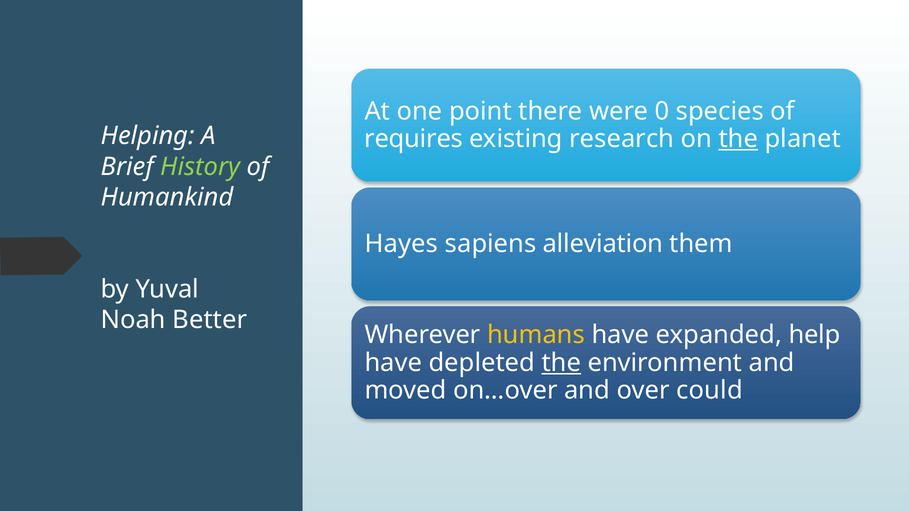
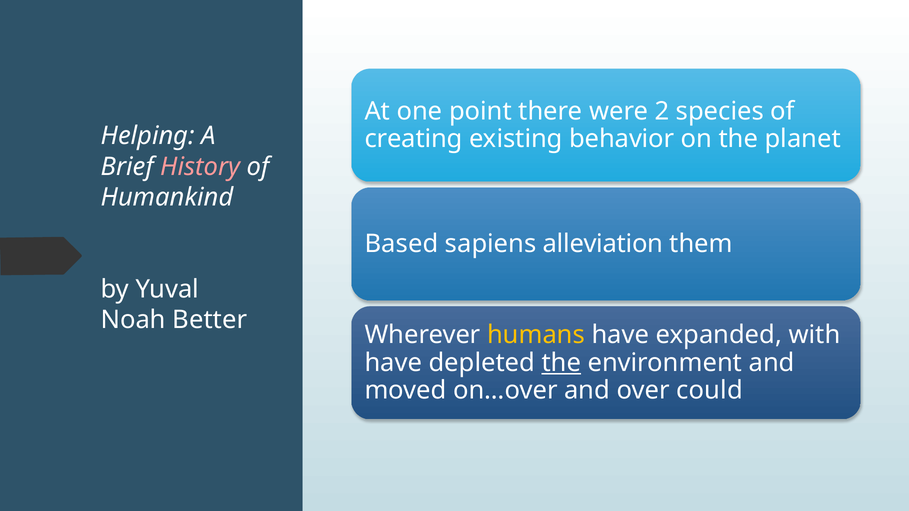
0: 0 -> 2 (662, 111)
requires: requires -> creating (414, 139)
research: research -> behavior (622, 139)
the underline: present -> none (738, 139)
History colour: light green -> pink (200, 167)
Hayes: Hayes -> Based (401, 244)
help: help -> with (814, 335)
